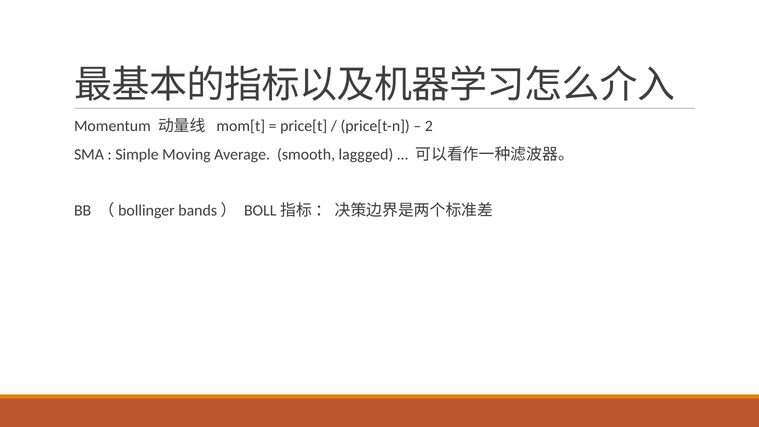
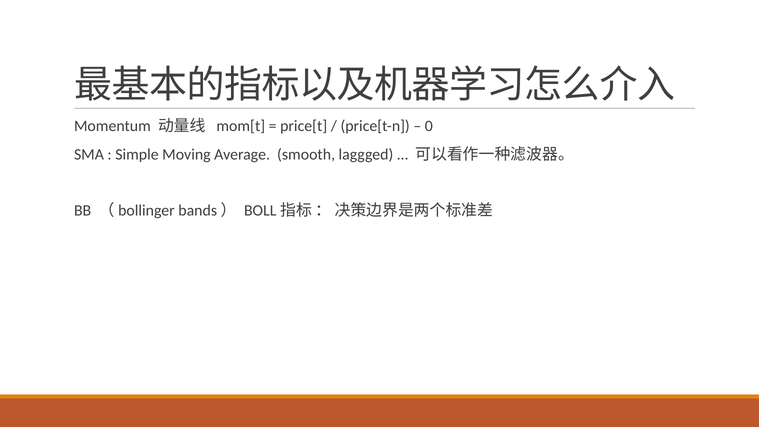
2: 2 -> 0 (429, 126)
